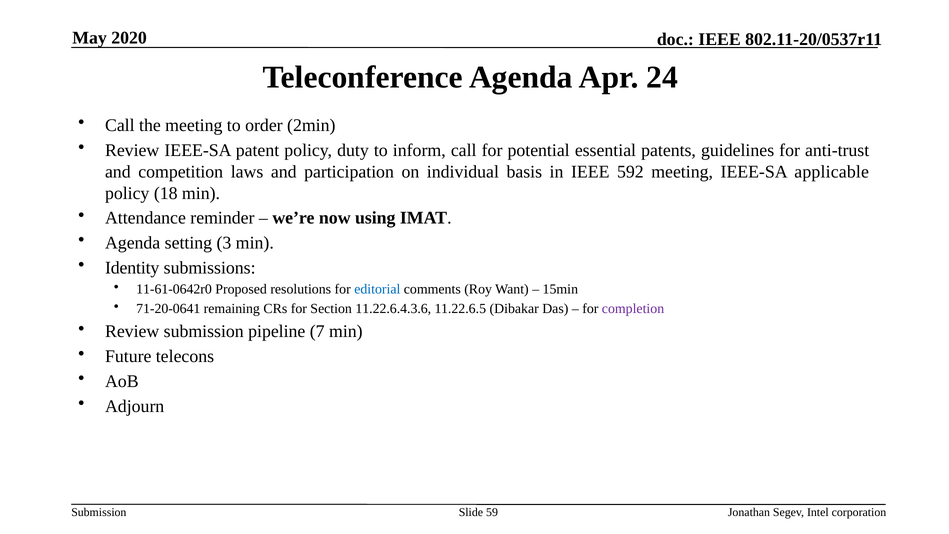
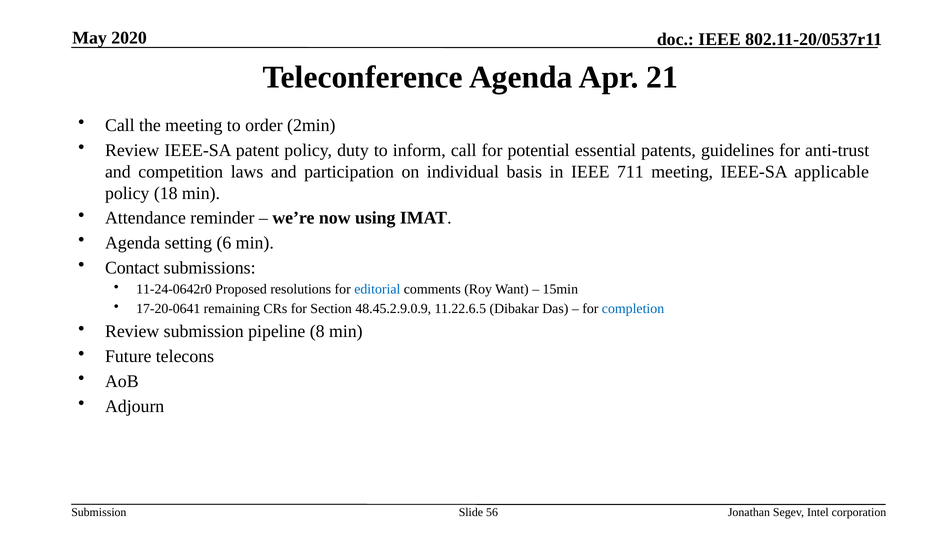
24: 24 -> 21 (662, 77)
592: 592 -> 711 (630, 172)
3: 3 -> 6 (224, 243)
Identity: Identity -> Contact (132, 268)
11-61-0642r0: 11-61-0642r0 -> 11-24-0642r0 (174, 289)
71-20-0641: 71-20-0641 -> 17-20-0641 (168, 309)
11.22.6.4.3.6: 11.22.6.4.3.6 -> 48.45.2.9.0.9 (393, 309)
completion colour: purple -> blue (633, 309)
7: 7 -> 8 (317, 332)
59: 59 -> 56 (492, 512)
